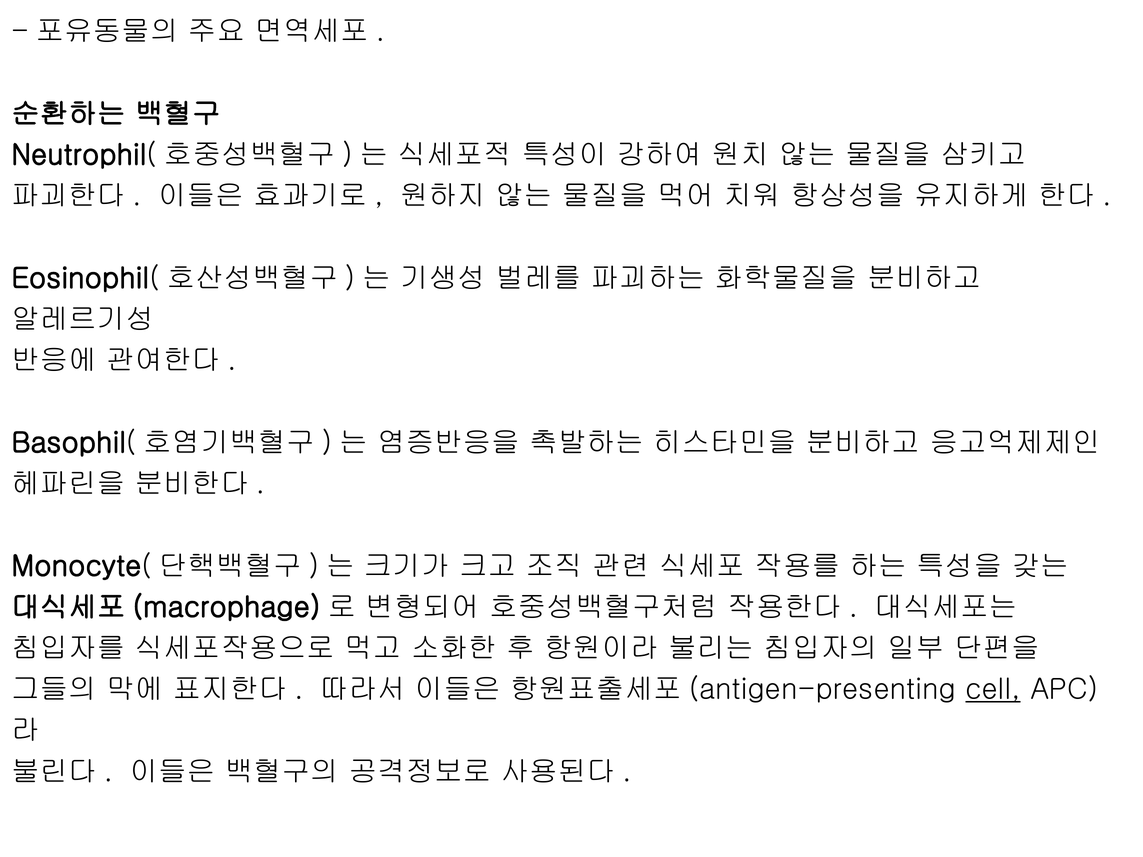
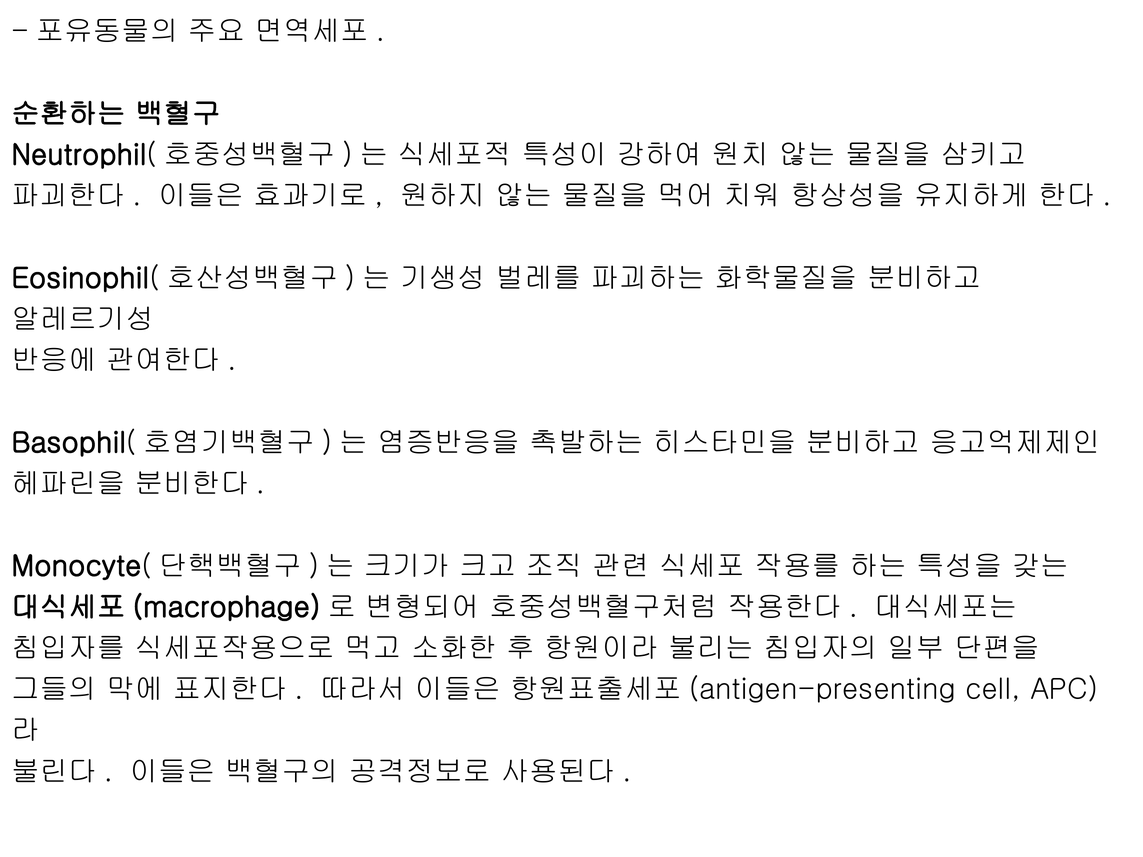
cell underline: present -> none (993, 690)
